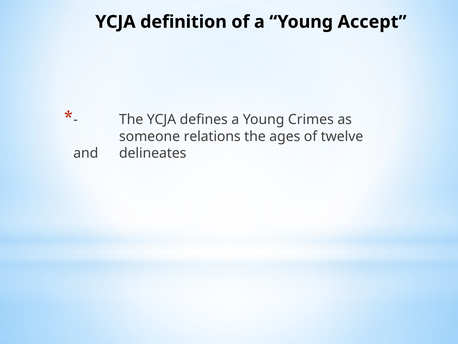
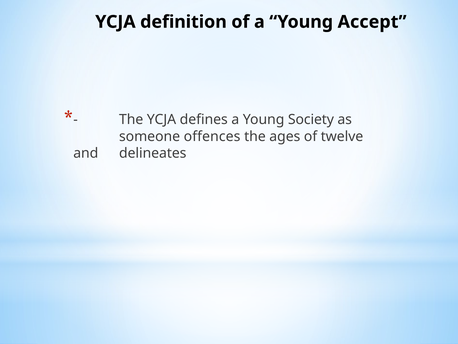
Crimes: Crimes -> Society (311, 120)
relations: relations -> offences (212, 136)
